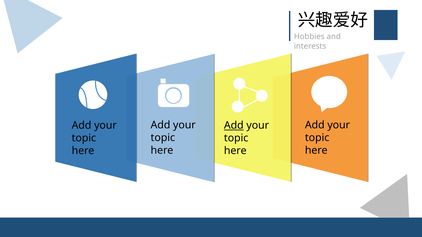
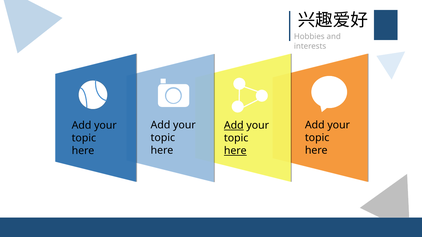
here underline: none -> present (235, 151)
